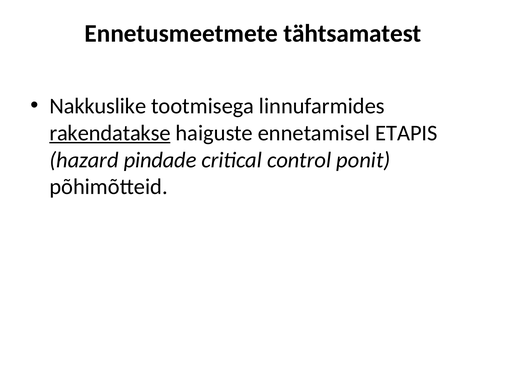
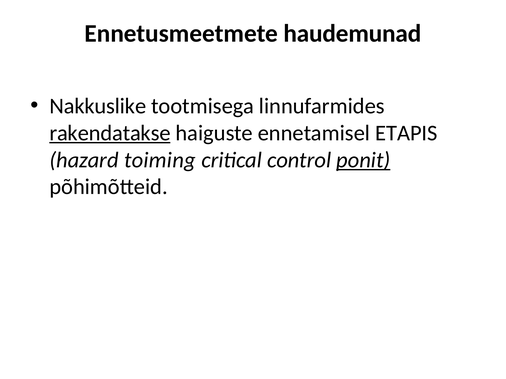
tähtsamatest: tähtsamatest -> haudemunad (353, 33)
pindade: pindade -> toiming (160, 160)
ponit underline: none -> present (363, 160)
